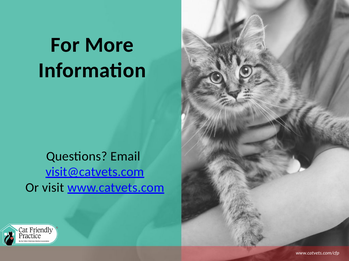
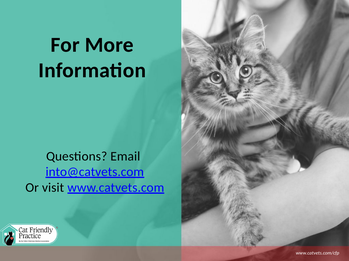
visit@catvets.com: visit@catvets.com -> into@catvets.com (95, 172)
